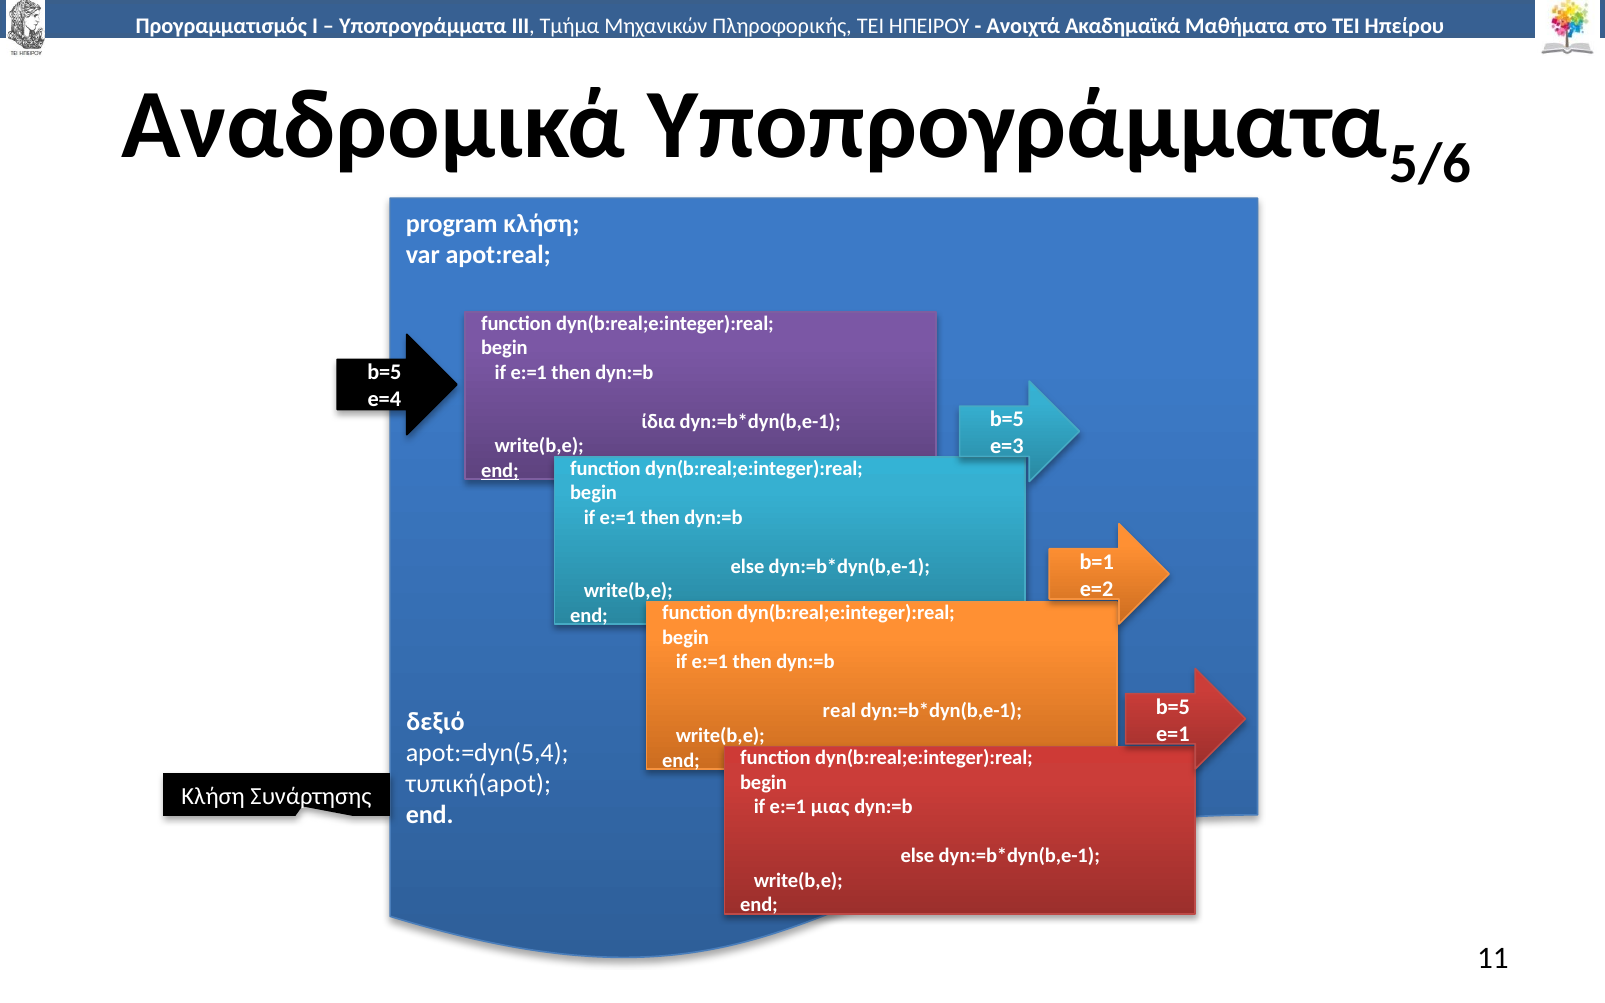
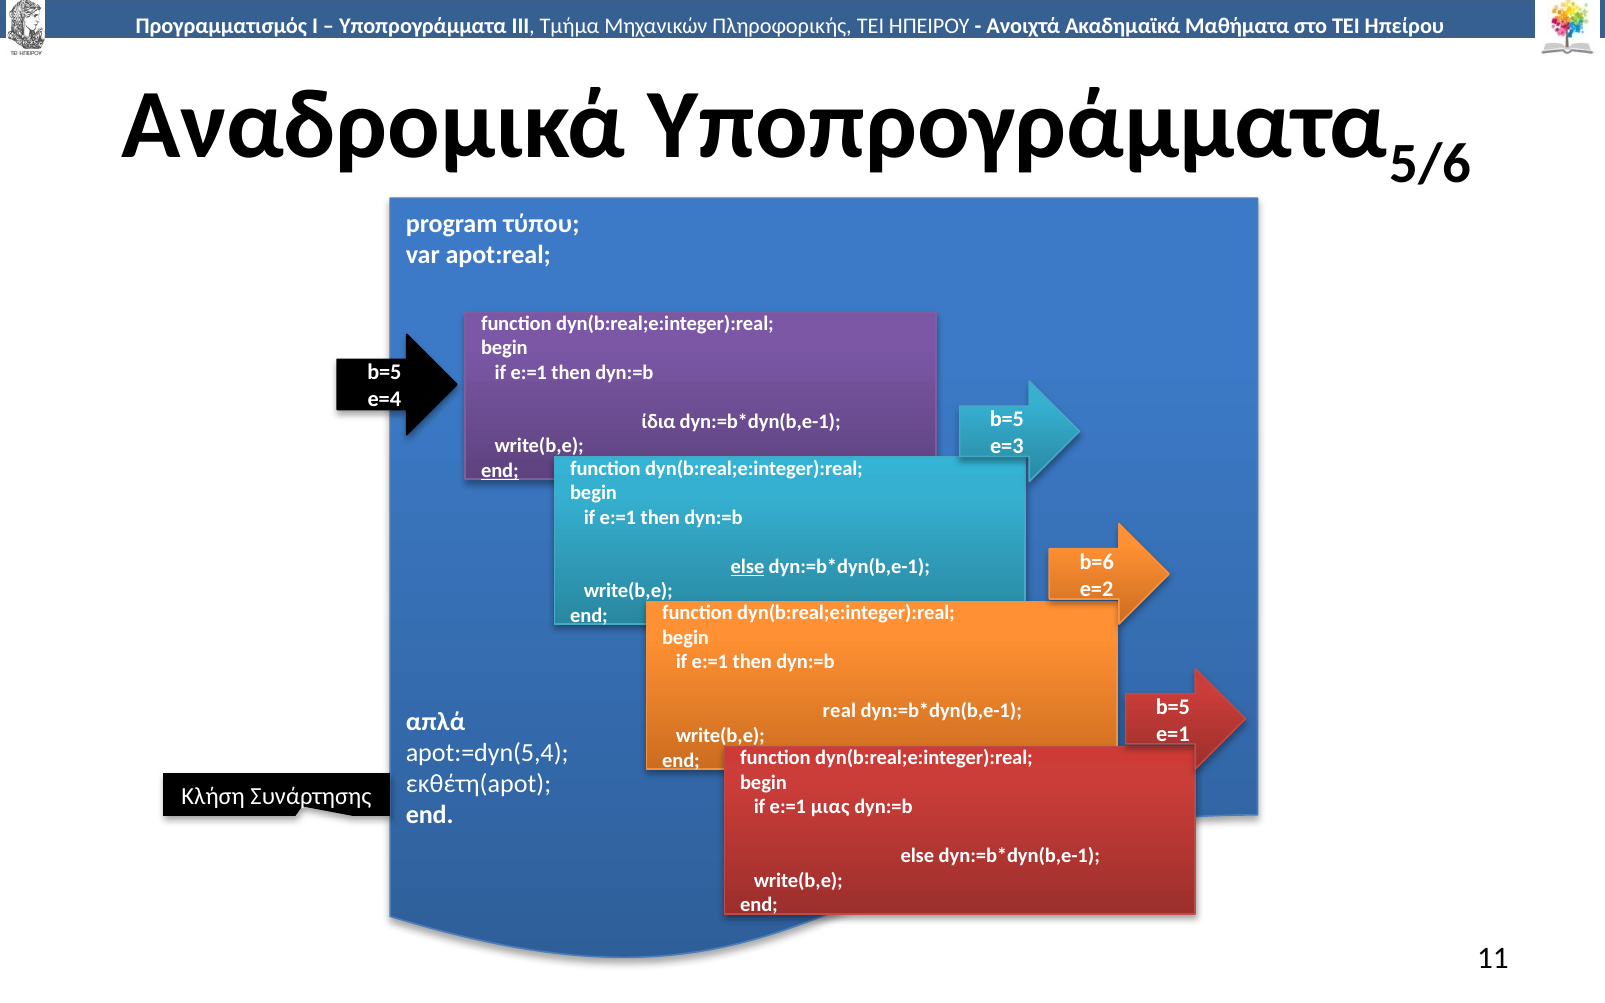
program κλήση: κλήση -> τύπου (541, 223)
b=1: b=1 -> b=6 (1097, 562)
else underline: none -> present (748, 566)
δεξιό: δεξιό -> απλά (436, 722)
τυπική(apot: τυπική(apot -> εκθέτη(apot (479, 784)
